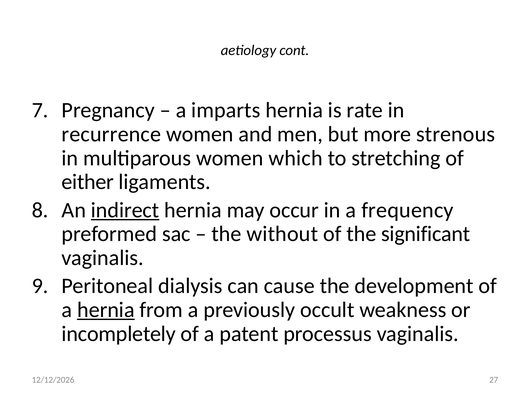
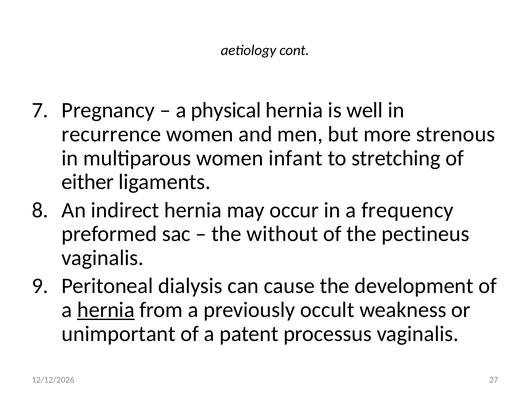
imparts: imparts -> physical (226, 110)
rate: rate -> well (365, 110)
which: which -> infant (296, 158)
indirect underline: present -> none (125, 210)
significant: significant -> pectineus (426, 234)
incompletely: incompletely -> unimportant (119, 333)
